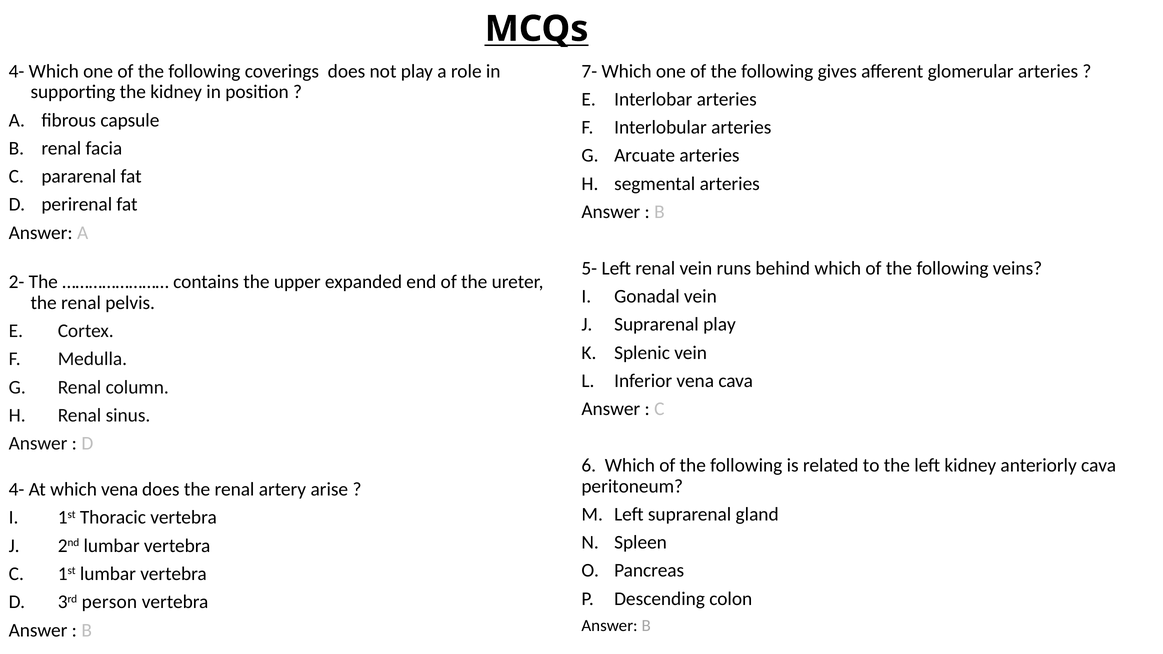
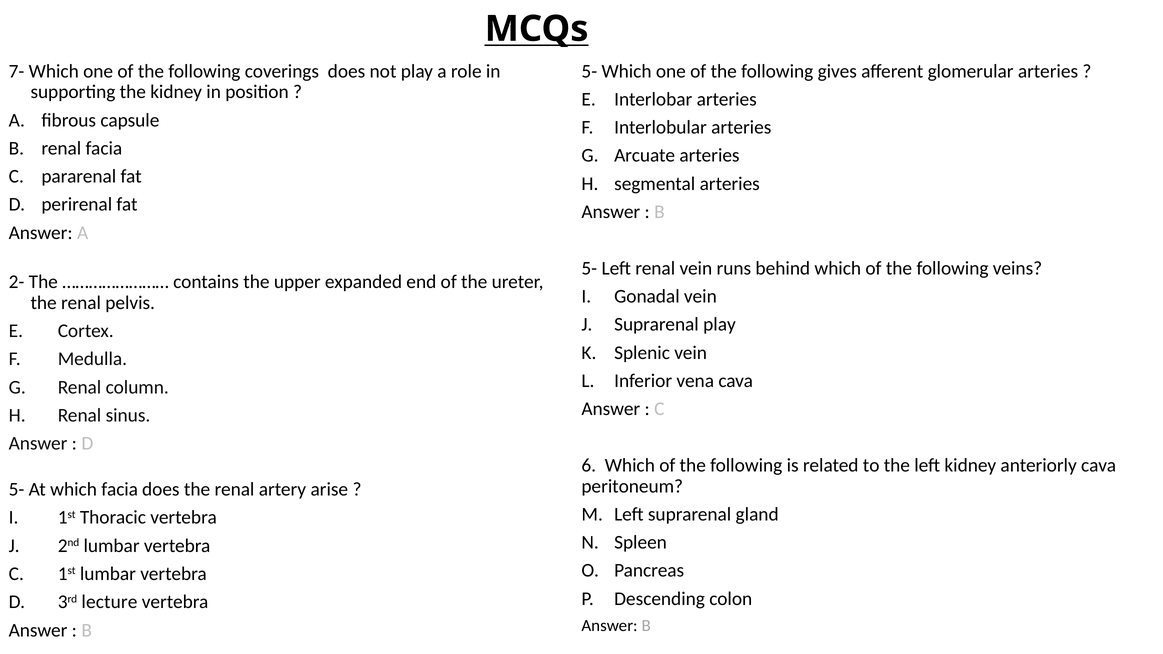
4-: 4- -> 7- (17, 71)
7-: 7- -> 5- (589, 71)
4-: 4- -> 5- (17, 490)
which vena: vena -> facia (120, 490)
person: person -> lecture (109, 602)
